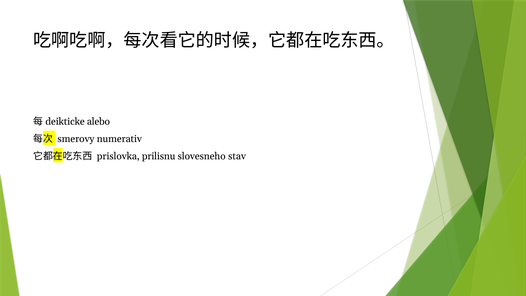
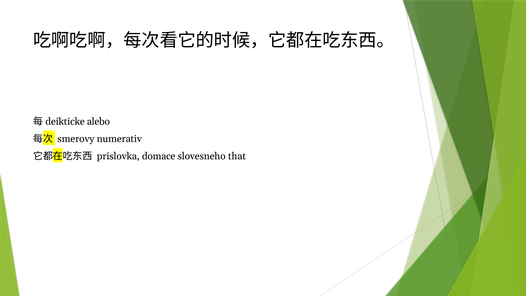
prilisnu: prilisnu -> domace (159, 156)
stav: stav -> that (237, 156)
